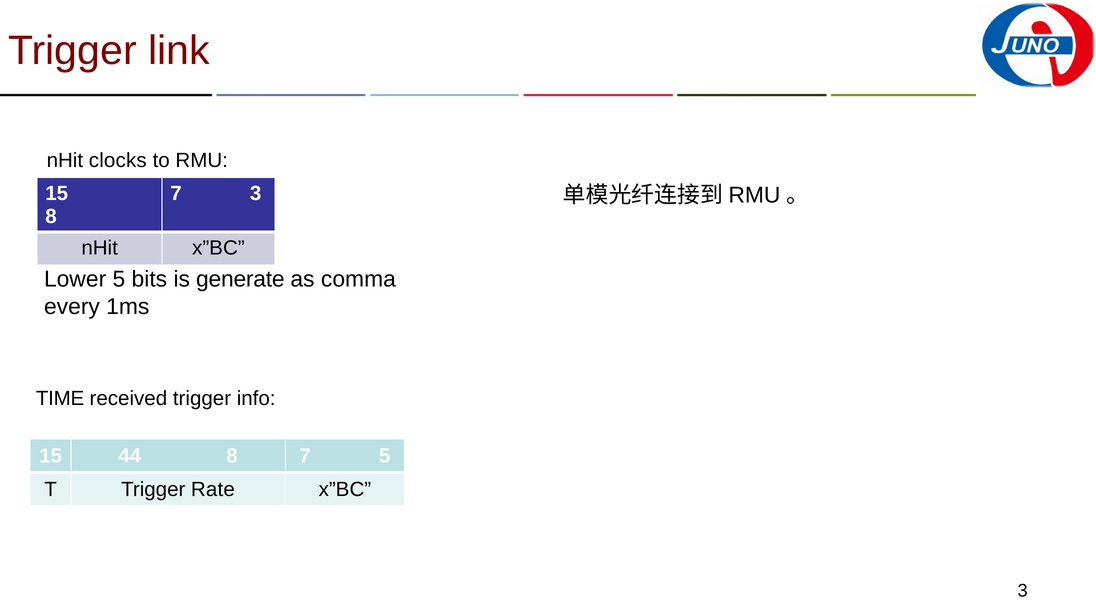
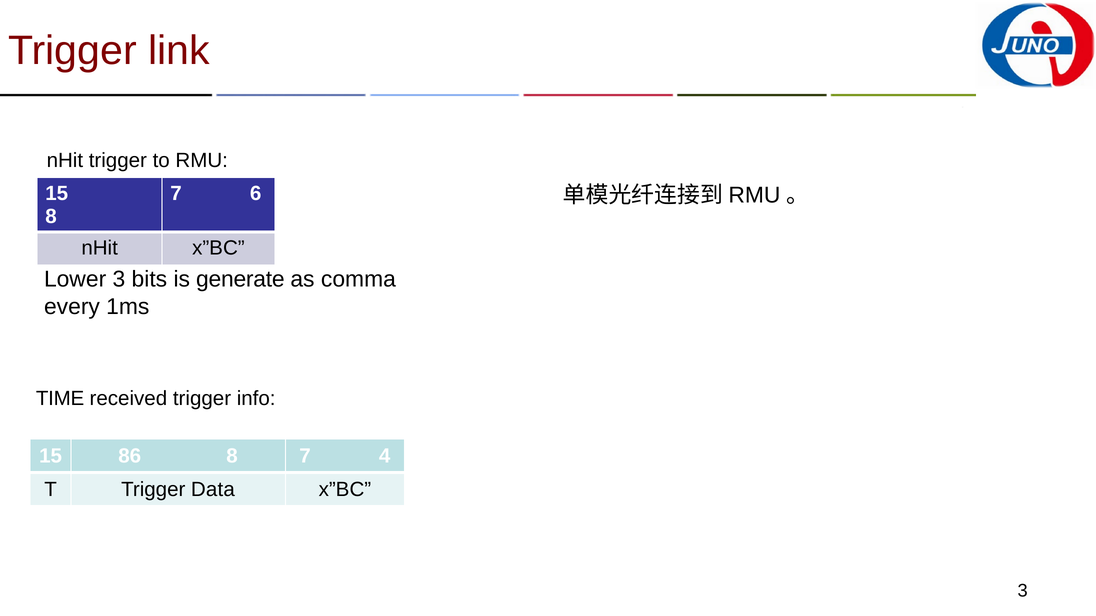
nHit clocks: clocks -> trigger (118, 161)
7 3: 3 -> 6 (256, 194)
Lower 5: 5 -> 3 (119, 279)
44: 44 -> 86 (130, 456)
7 5: 5 -> 4 (385, 456)
Rate: Rate -> Data (213, 490)
